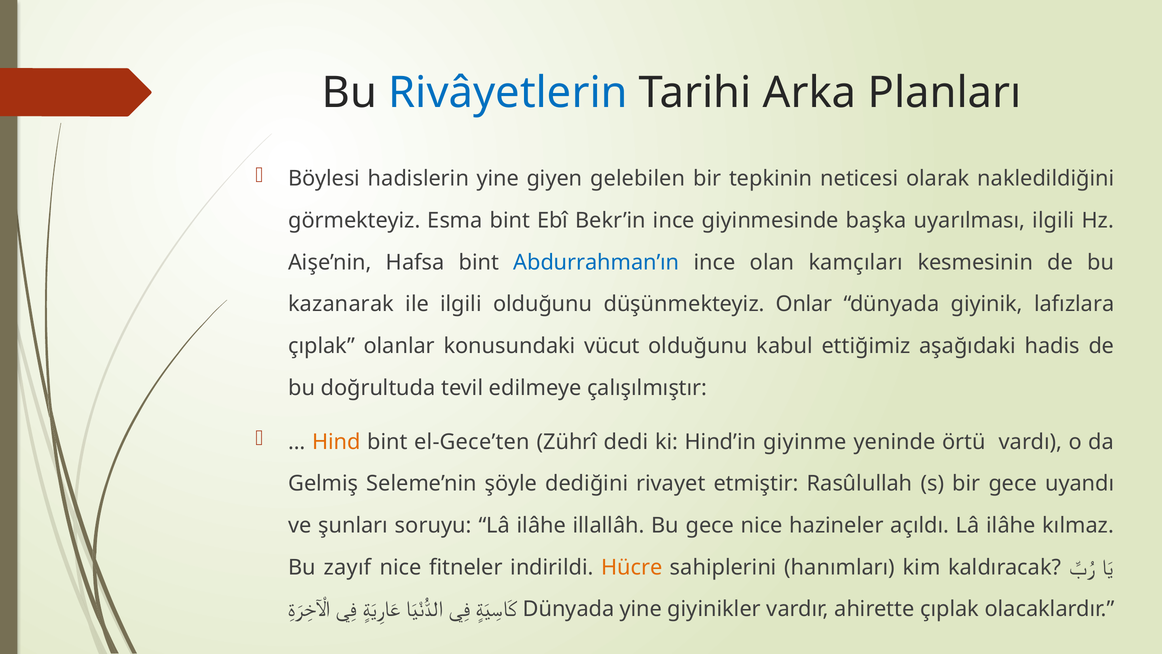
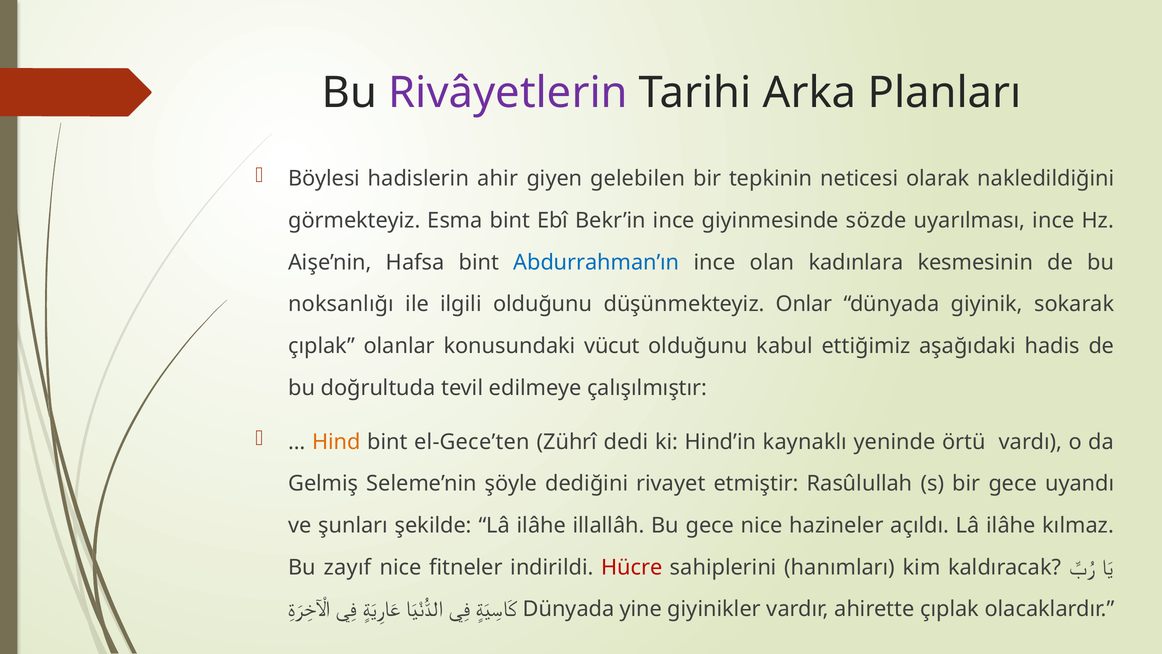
Rivâyetlerin colour: blue -> purple (508, 93)
hadislerin yine: yine -> ahir (498, 179)
başka: başka -> sözde (876, 220)
uyarılması ilgili: ilgili -> ince (1053, 220)
kamçıları: kamçıları -> kadınlara (856, 262)
kazanarak: kazanarak -> noksanlığı (341, 304)
lafızlara: lafızlara -> sokarak (1074, 304)
giyinme: giyinme -> kaynaklı (805, 442)
soruyu: soruyu -> şekilde (433, 525)
Hücre colour: orange -> red (632, 567)
